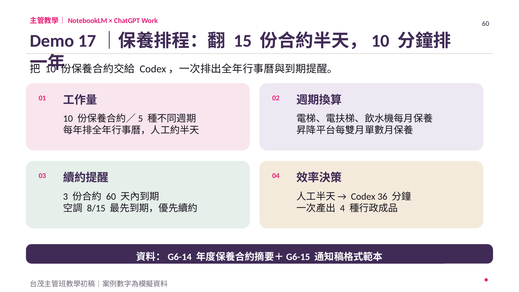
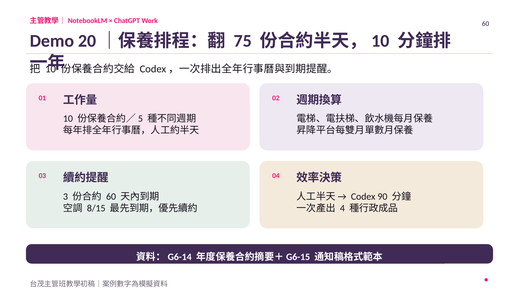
17: 17 -> 20 (87, 41)
15: 15 -> 75 (243, 41)
36: 36 -> 90 (382, 197)
